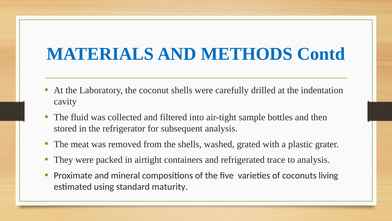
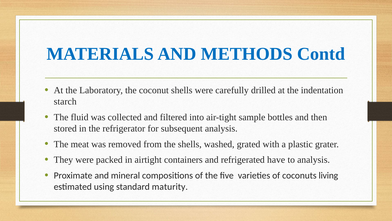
cavity: cavity -> starch (65, 101)
trace: trace -> have (276, 159)
